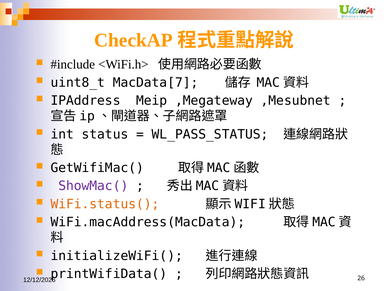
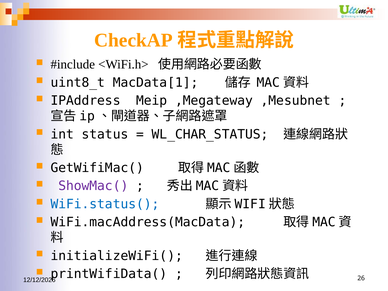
MacData[7: MacData[7 -> MacData[1 (156, 83)
WL_PASS_STATUS: WL_PASS_STATUS -> WL_CHAR_STATUS (210, 134)
WiFi.status( colour: orange -> blue (105, 204)
